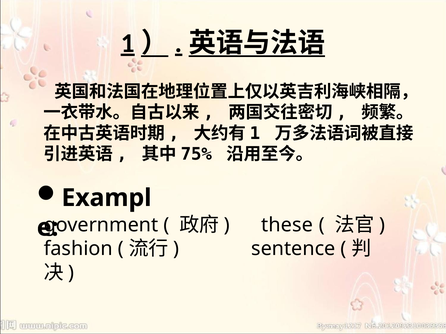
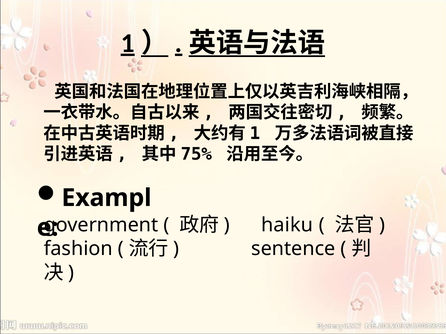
these: these -> haiku (287, 225)
